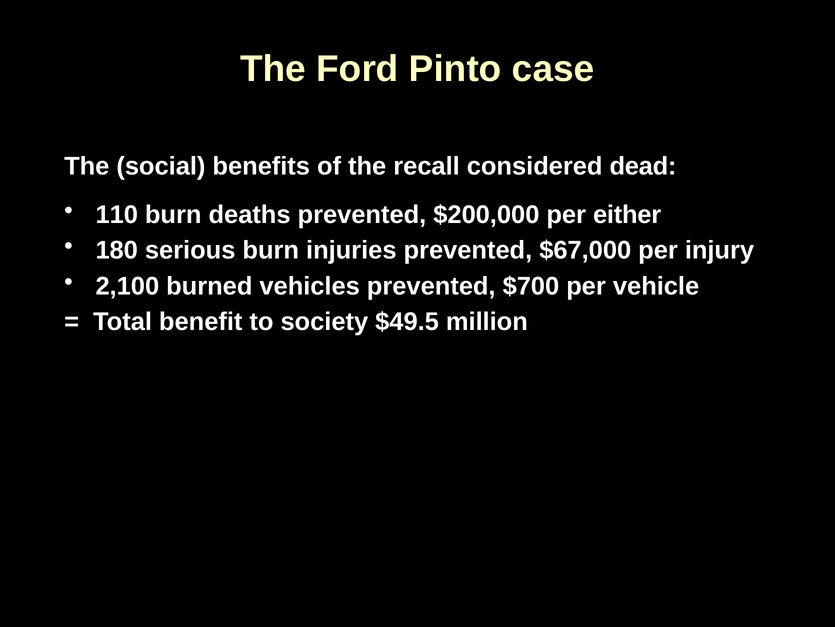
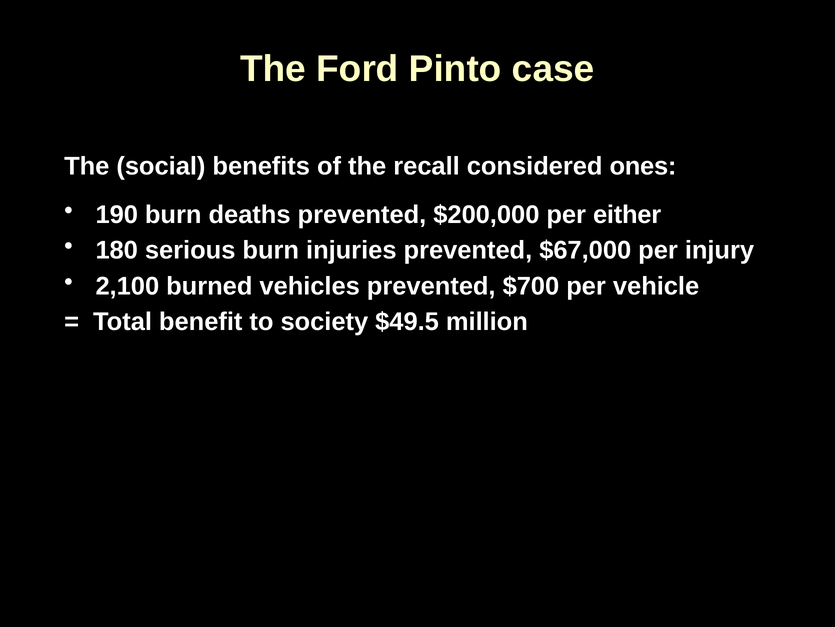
dead: dead -> ones (643, 166)
110: 110 -> 190 (117, 215)
